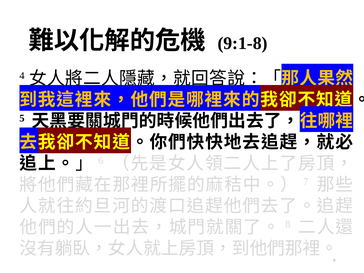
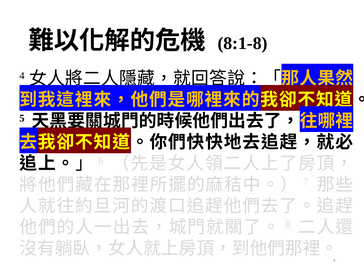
9:1-8: 9:1-8 -> 8:1-8 (243, 43)
